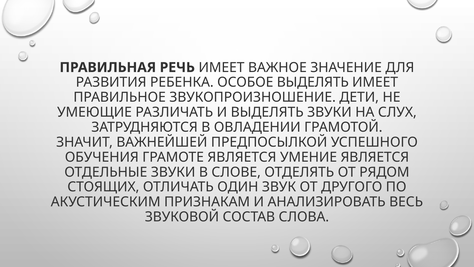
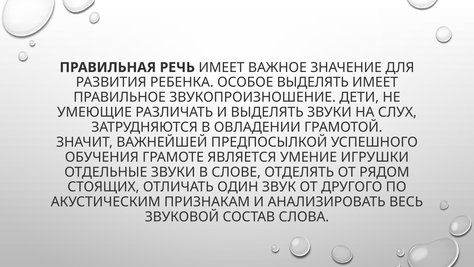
УМЕНИЕ ЯВЛЯЕТСЯ: ЯВЛЯЕТСЯ -> ИГРУШКИ (375, 157)
